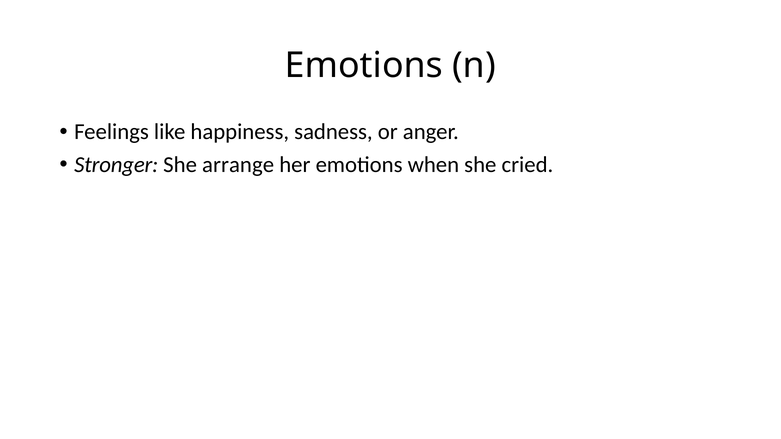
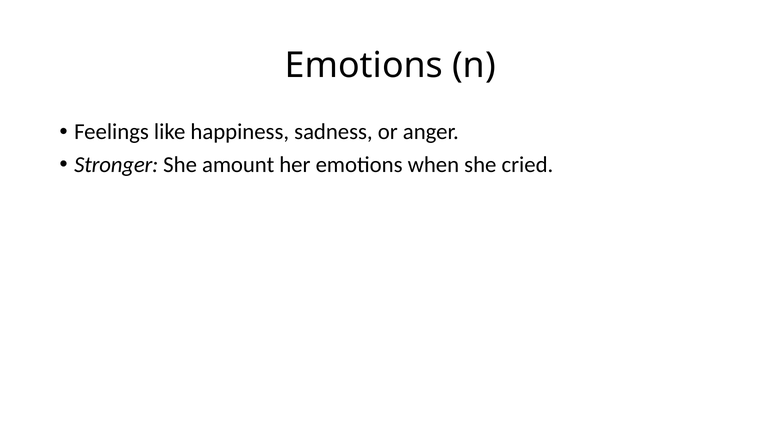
arrange: arrange -> amount (238, 165)
